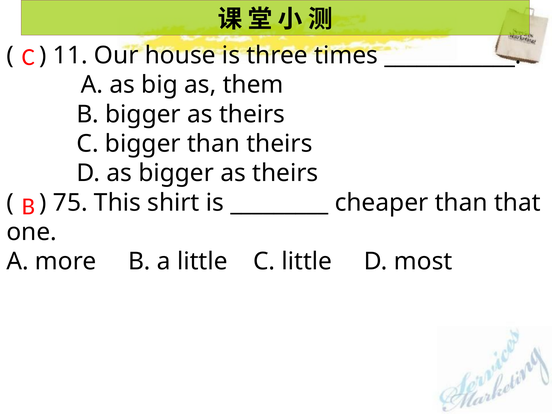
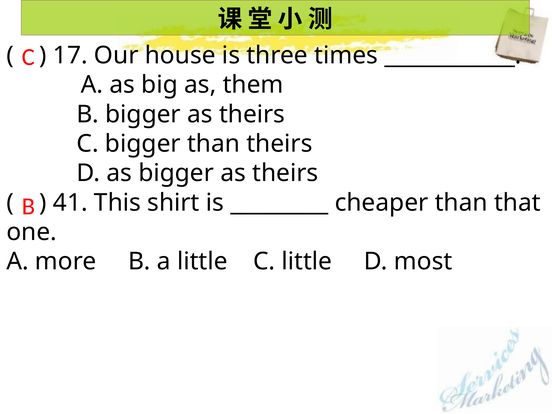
11: 11 -> 17 (70, 55)
75: 75 -> 41 (70, 203)
